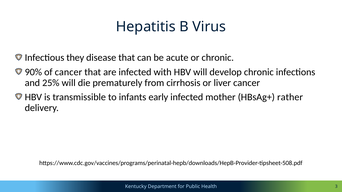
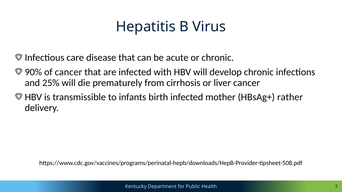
they: they -> care (75, 58)
early: early -> birth (158, 97)
